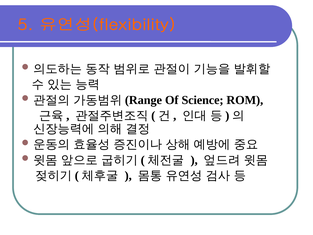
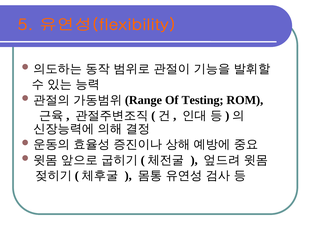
Science: Science -> Testing (203, 100)
